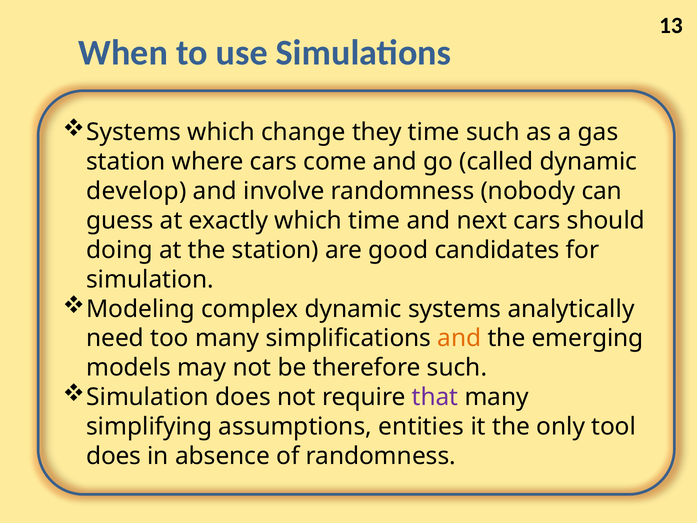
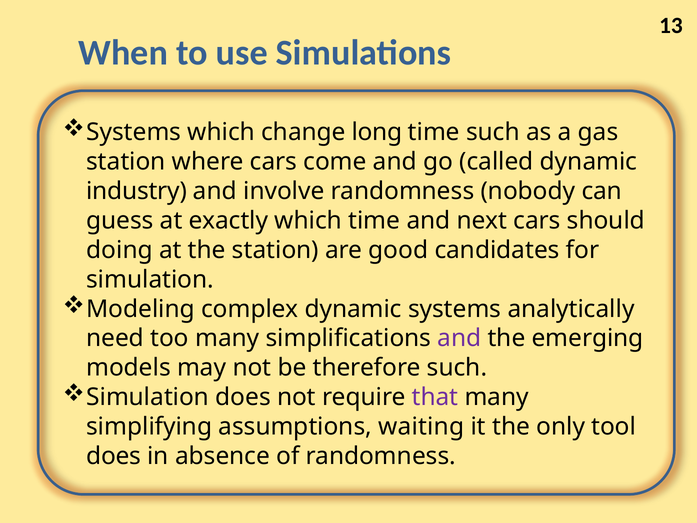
they: they -> long (377, 132)
develop: develop -> industry (137, 191)
and colour: orange -> purple (459, 338)
entities: entities -> waiting (421, 427)
